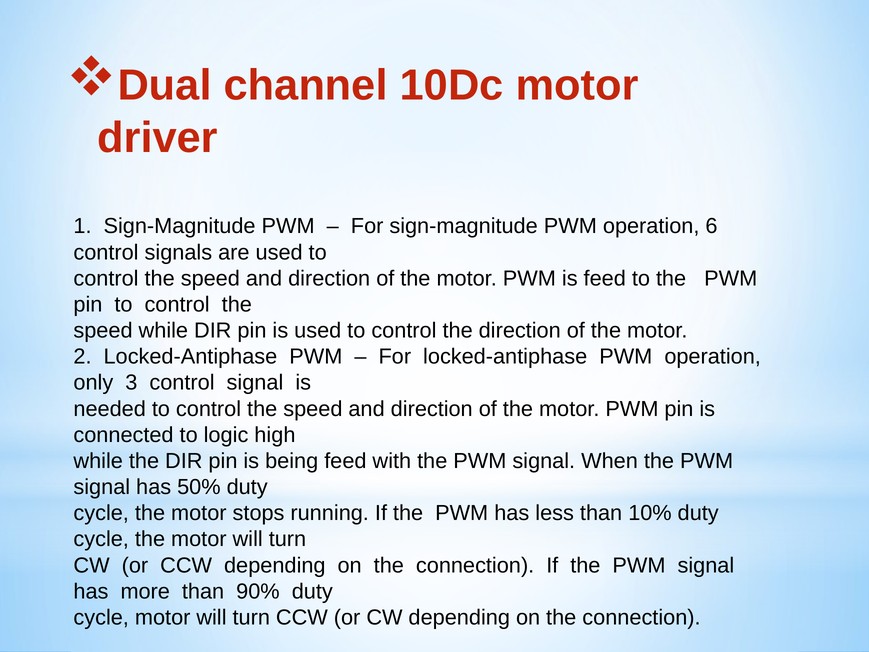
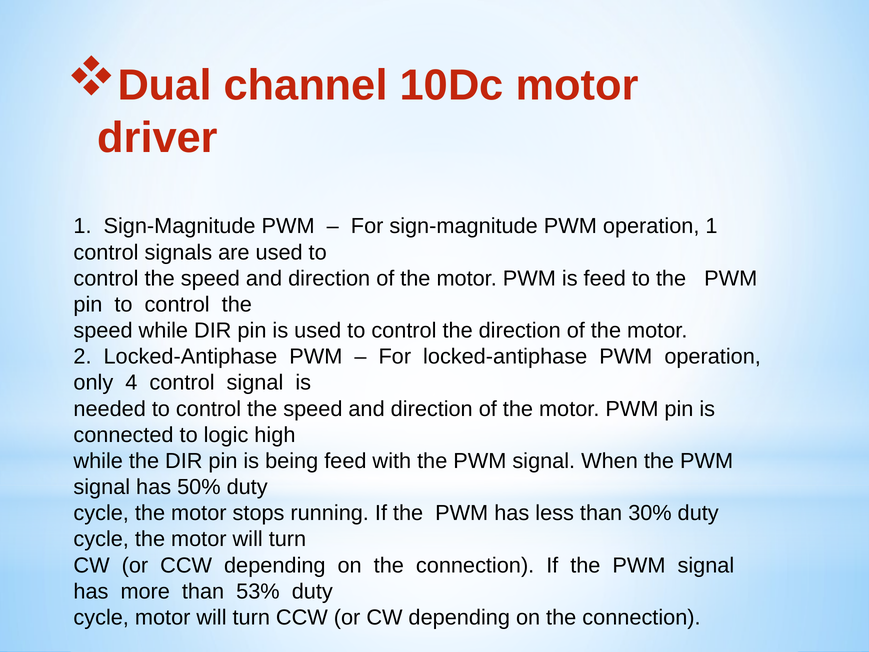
operation 6: 6 -> 1 (711, 226)
3: 3 -> 4 (131, 383)
10%: 10% -> 30% (650, 513)
90%: 90% -> 53% (258, 591)
